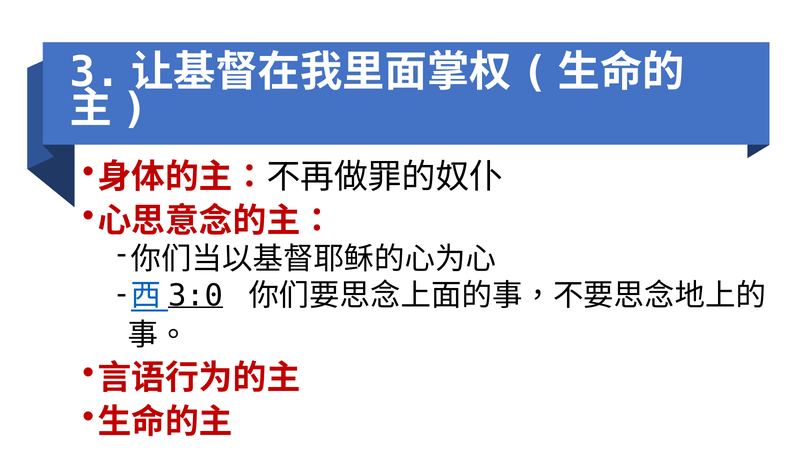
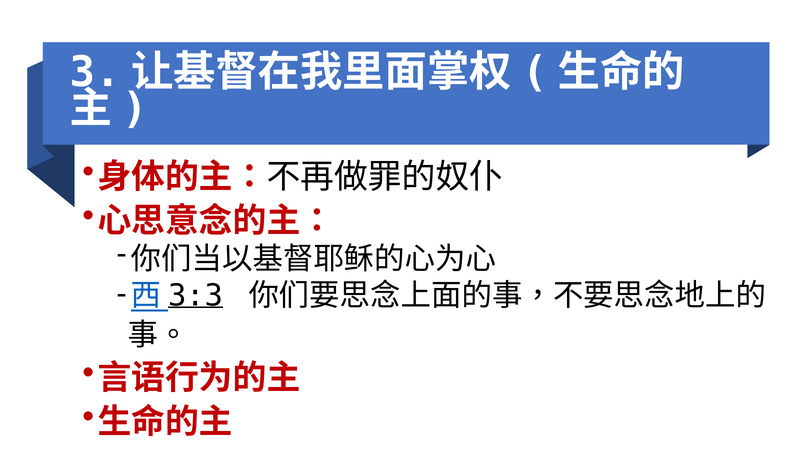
3:0: 3:0 -> 3:3 (196, 296)
